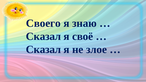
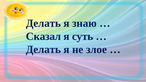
Своего: Своего -> Делать (43, 23)
своё: своё -> суть (83, 36)
Сказал: Сказал -> Делать (43, 50)
